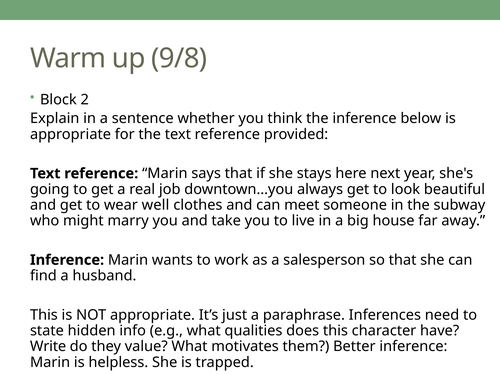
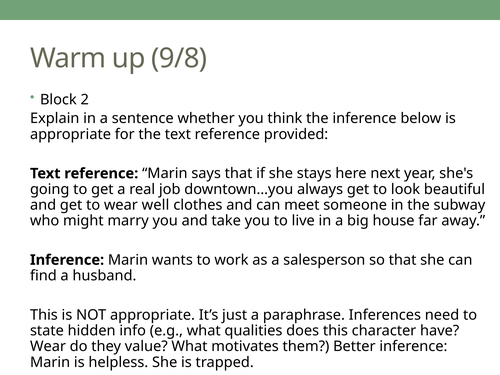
Write: Write -> Wear (48, 346)
